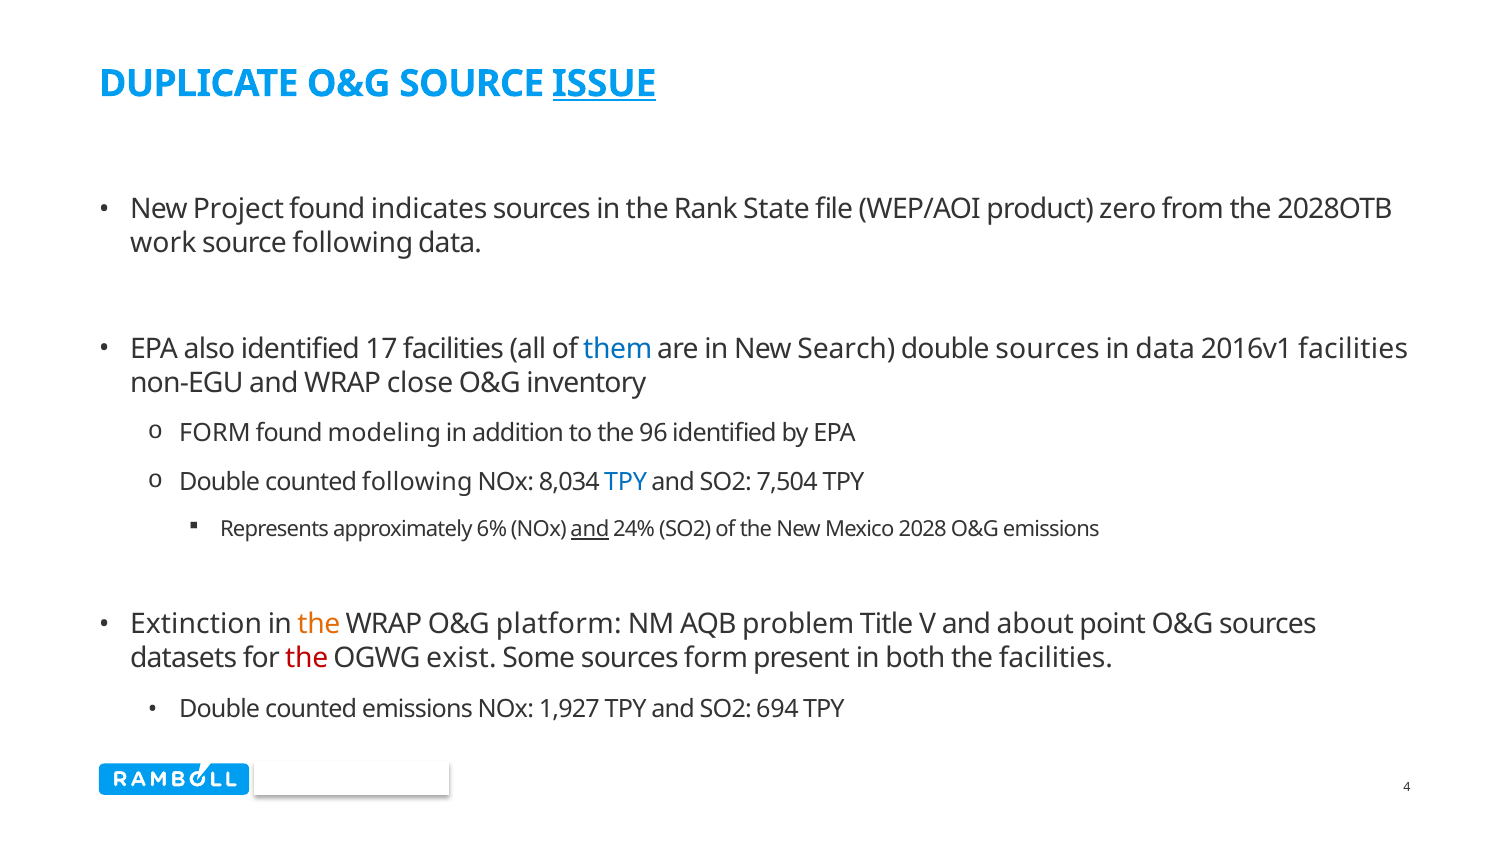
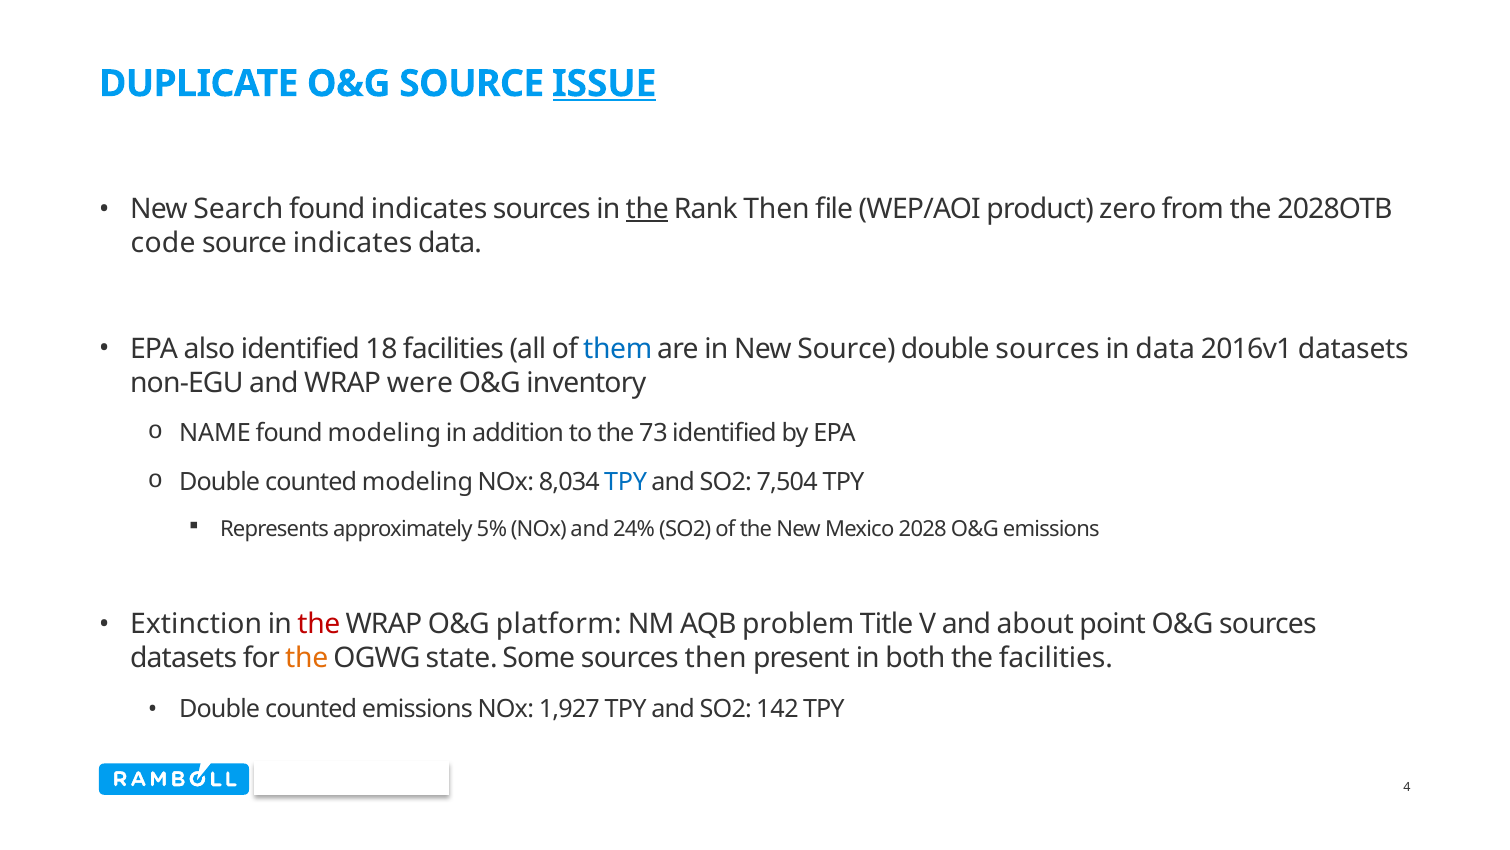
Project: Project -> Search (238, 209)
the underline: none -> present (647, 209)
Rank State: State -> Then (777, 209)
work: work -> code (163, 243)
source following: following -> indicates (353, 243)
17: 17 -> 18 (381, 349)
New Search: Search -> Source (846, 349)
2016v1 facilities: facilities -> datasets (1353, 349)
close: close -> were (420, 383)
FORM: FORM -> NAME (215, 433)
96: 96 -> 73 (653, 433)
counted following: following -> modeling (417, 482)
6%: 6% -> 5% (492, 529)
and underline: present -> none (590, 529)
the colour: orange -> red (319, 624)
the colour: red -> orange (307, 658)
exist: exist -> state (462, 658)
sources form: form -> then (716, 658)
694: 694 -> 142 (777, 709)
